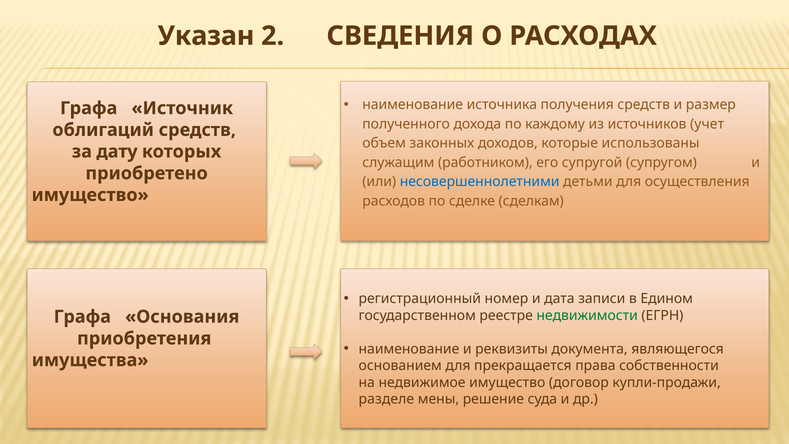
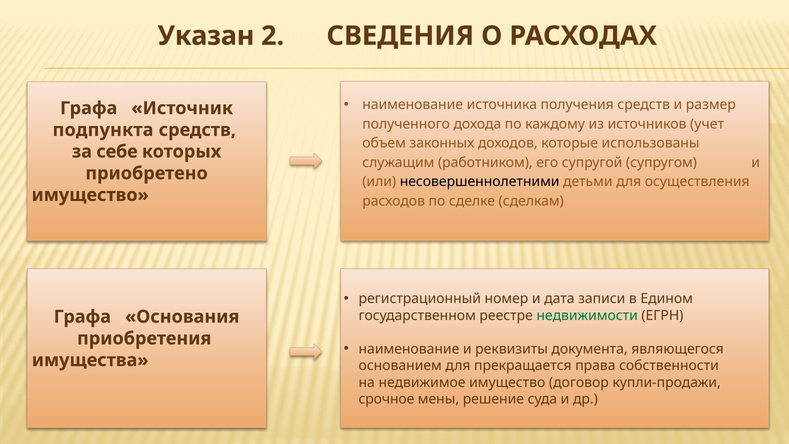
облигаций: облигаций -> подпункта (103, 130)
дату: дату -> себе (117, 152)
несовершеннолетними colour: blue -> black (480, 182)
разделе: разделе -> срочное (386, 399)
